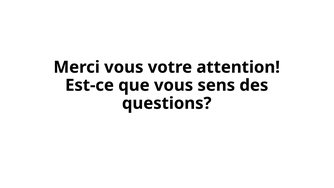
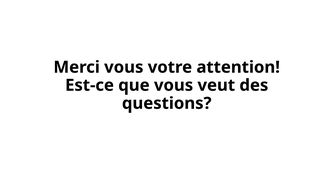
sens: sens -> veut (216, 85)
